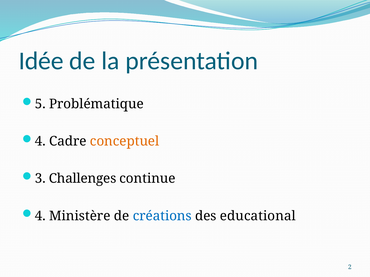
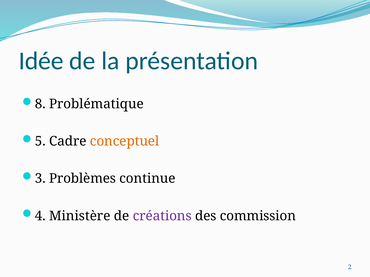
5: 5 -> 8 (40, 104)
4: 4 -> 5 (40, 141)
Challenges: Challenges -> Problèmes (83, 179)
créations colour: blue -> purple (162, 216)
educational: educational -> commission (258, 216)
